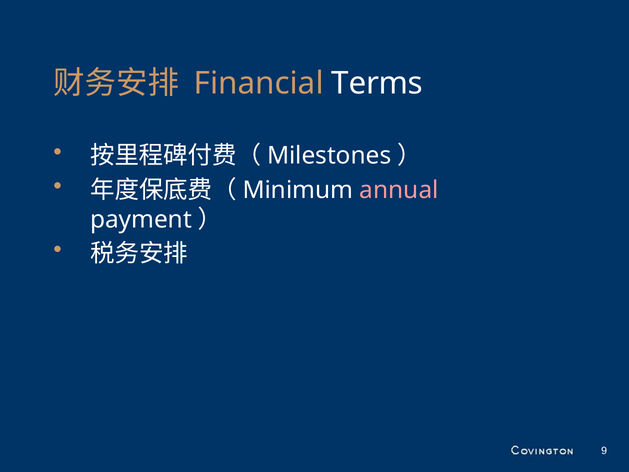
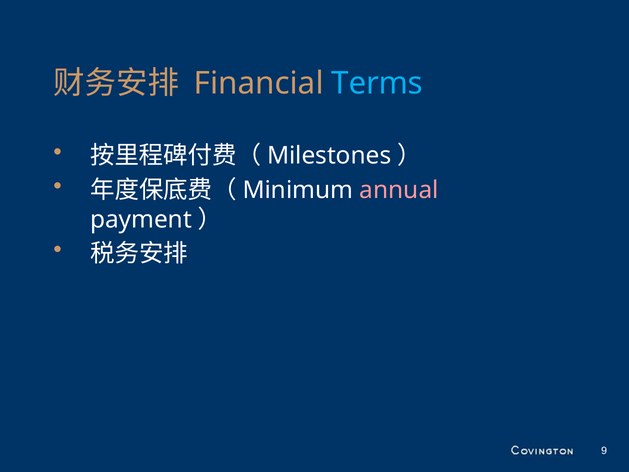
Terms colour: white -> light blue (377, 83)
